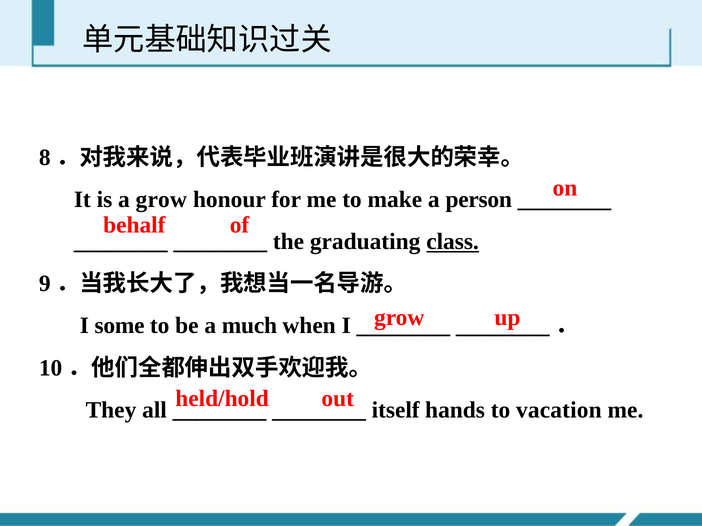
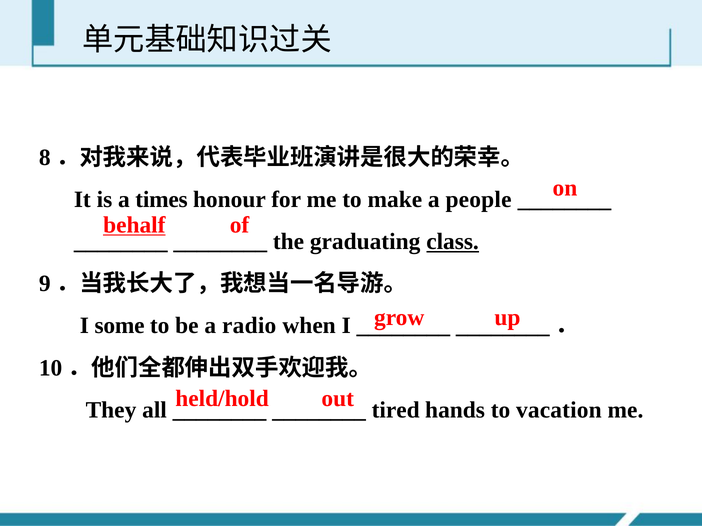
a grow: grow -> times (161, 200)
person: person -> people (479, 200)
behalf underline: none -> present (134, 225)
much: much -> radio (249, 326)
itself: itself -> tired (396, 410)
